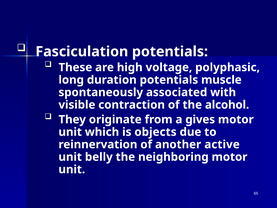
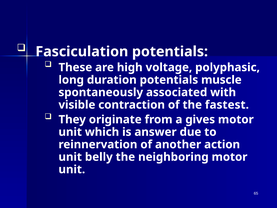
alcohol: alcohol -> fastest (227, 105)
objects: objects -> answer (156, 132)
active: active -> action (222, 144)
